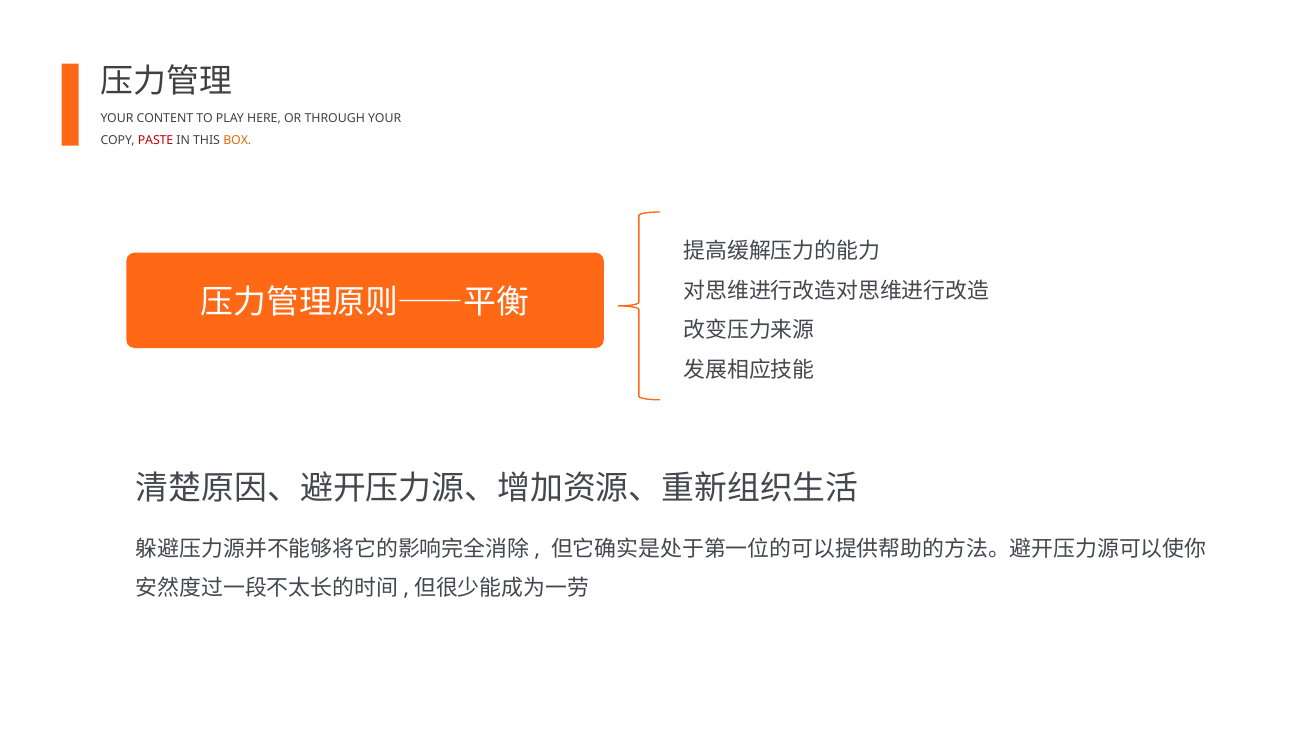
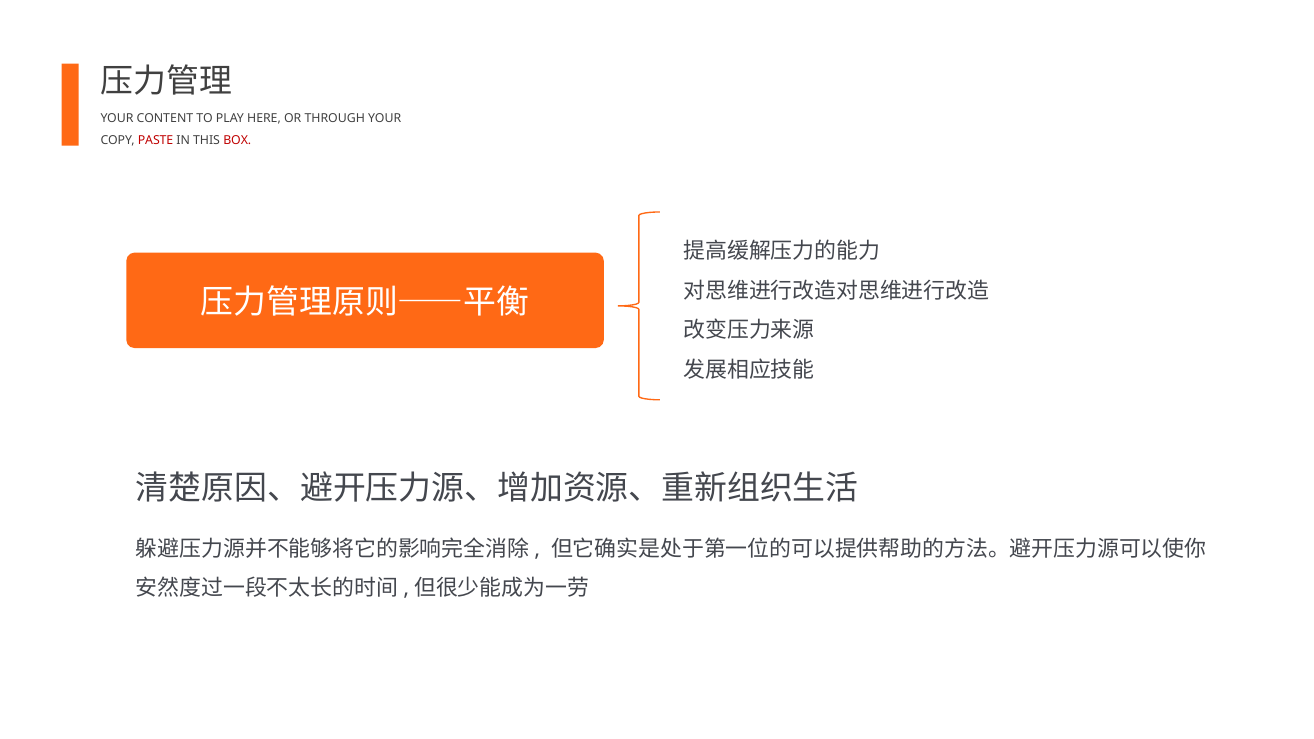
BOX colour: orange -> red (237, 141)
